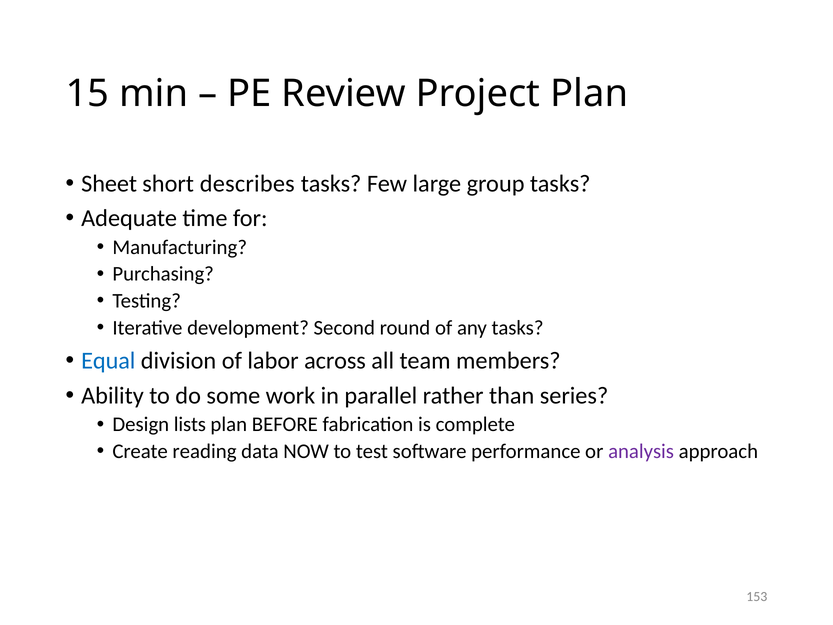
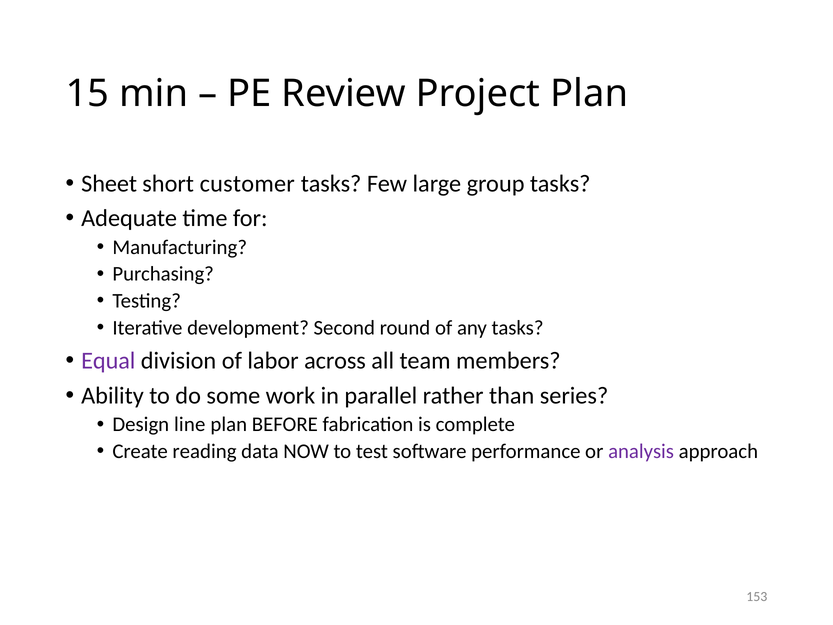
describes: describes -> customer (247, 183)
Equal colour: blue -> purple (108, 361)
lists: lists -> line (190, 424)
